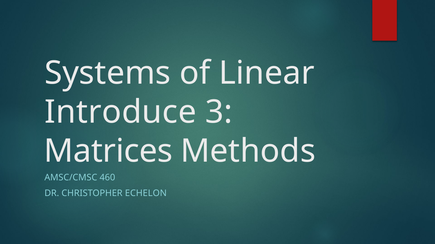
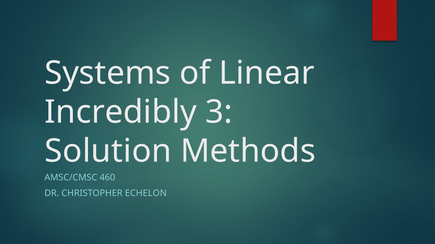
Introduce: Introduce -> Incredibly (121, 112)
Matrices: Matrices -> Solution (108, 152)
